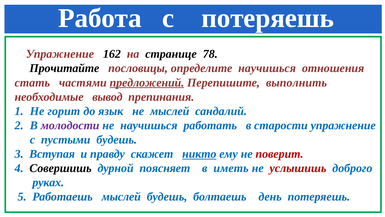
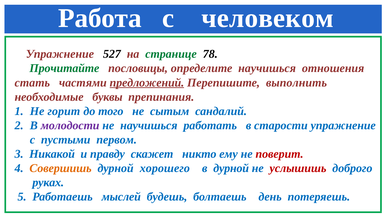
с потеряешь: потеряешь -> человеком (267, 18)
162: 162 -> 527 (112, 54)
странице colour: black -> green (171, 54)
Прочитайте colour: black -> green (64, 68)
вывод: вывод -> буквы (107, 97)
язык: язык -> того (111, 111)
не мыслей: мыслей -> сытым (170, 111)
пустыми будешь: будешь -> первом (117, 139)
Вступая: Вступая -> Никакой (52, 154)
никто underline: present -> none (199, 154)
Совершишь colour: black -> orange (61, 168)
поясняет: поясняет -> хорошего (165, 168)
в иметь: иметь -> дурной (231, 168)
